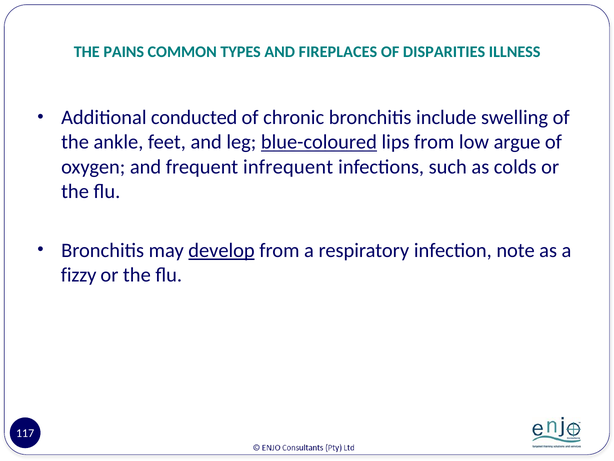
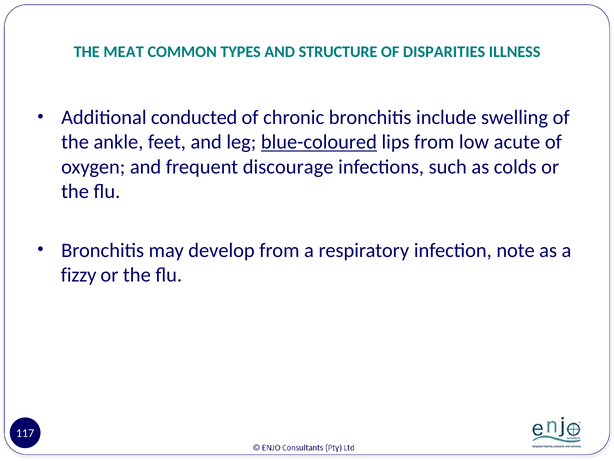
PAINS: PAINS -> MEAT (124, 52)
FIREPLACES: FIREPLACES -> STRUCTURE (338, 52)
argue: argue -> acute (517, 142)
infrequent: infrequent -> discourage (288, 167)
develop underline: present -> none (222, 250)
